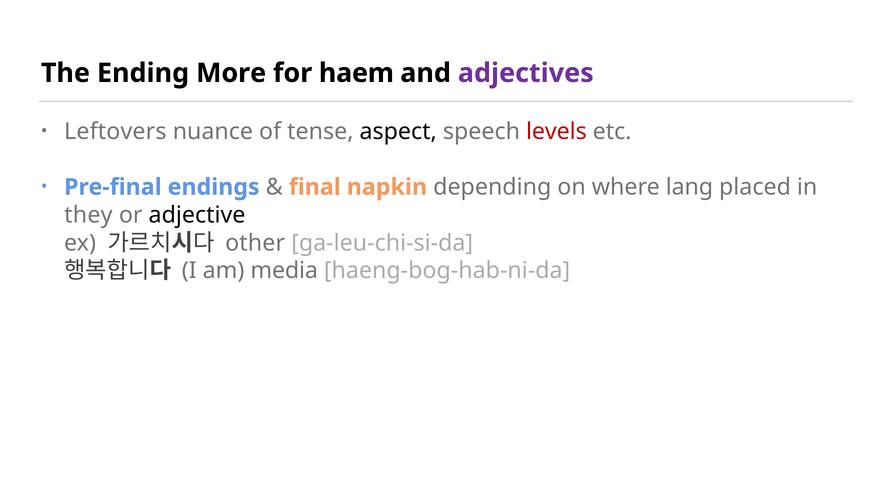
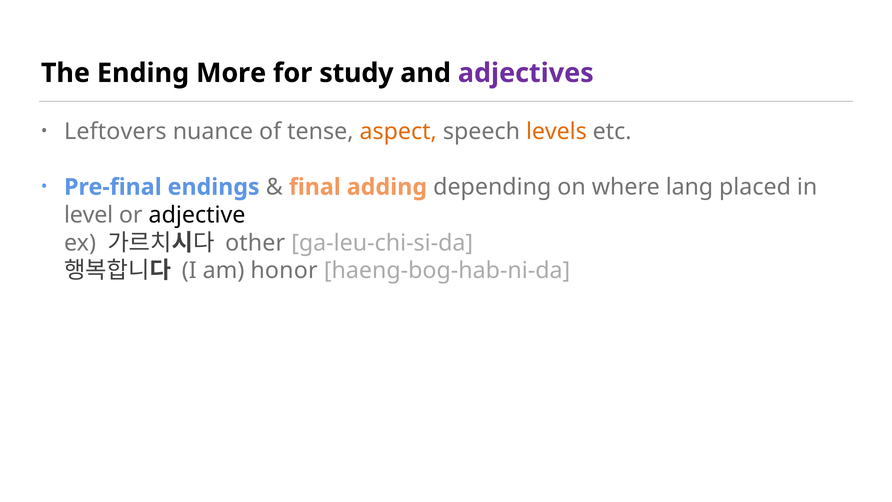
haem: haem -> study (356, 73)
aspect colour: black -> orange (398, 132)
levels colour: red -> orange (556, 132)
napkin: napkin -> adding (387, 187)
they: they -> level (89, 215)
media: media -> honor (284, 271)
